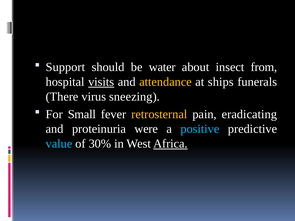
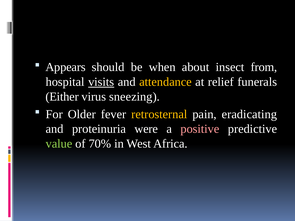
Support: Support -> Appears (66, 67)
water: water -> when (162, 67)
ships: ships -> relief (221, 82)
There: There -> Either (62, 97)
Small: Small -> Older (82, 114)
positive colour: light blue -> pink (200, 129)
value colour: light blue -> light green (59, 144)
30%: 30% -> 70% (100, 144)
Africa underline: present -> none (170, 144)
